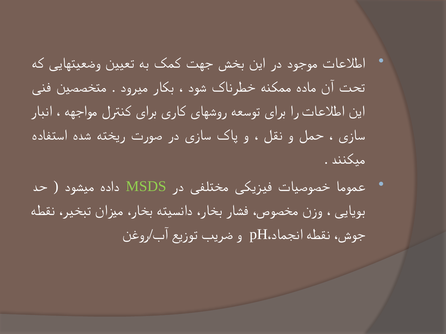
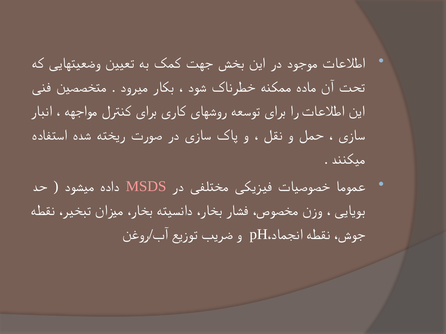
MSDS colour: light green -> pink (146, 186)
